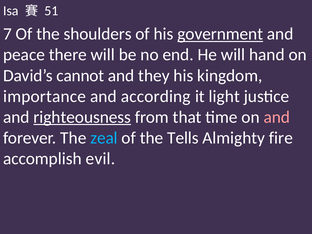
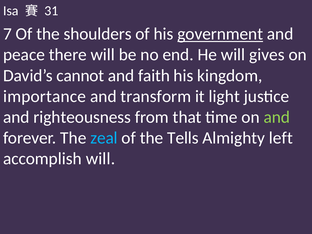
51: 51 -> 31 (51, 11)
hand: hand -> gives (267, 55)
they: they -> faith (154, 76)
according: according -> transform (156, 96)
righteousness underline: present -> none (82, 117)
and colour: pink -> light green (277, 117)
fire: fire -> left (281, 138)
accomplish evil: evil -> will (100, 159)
